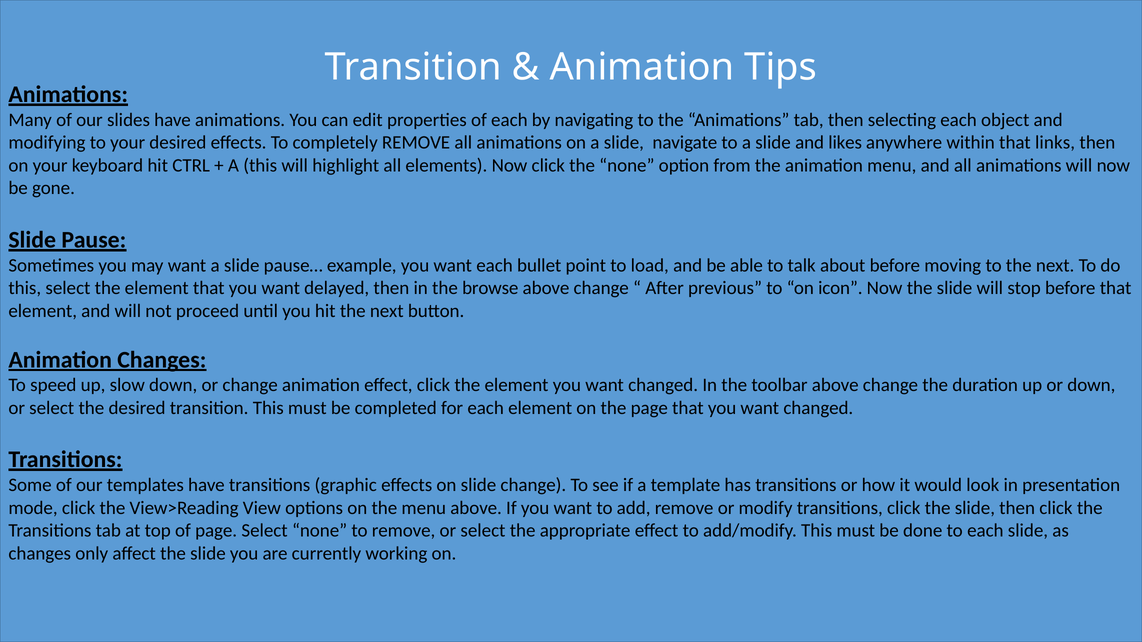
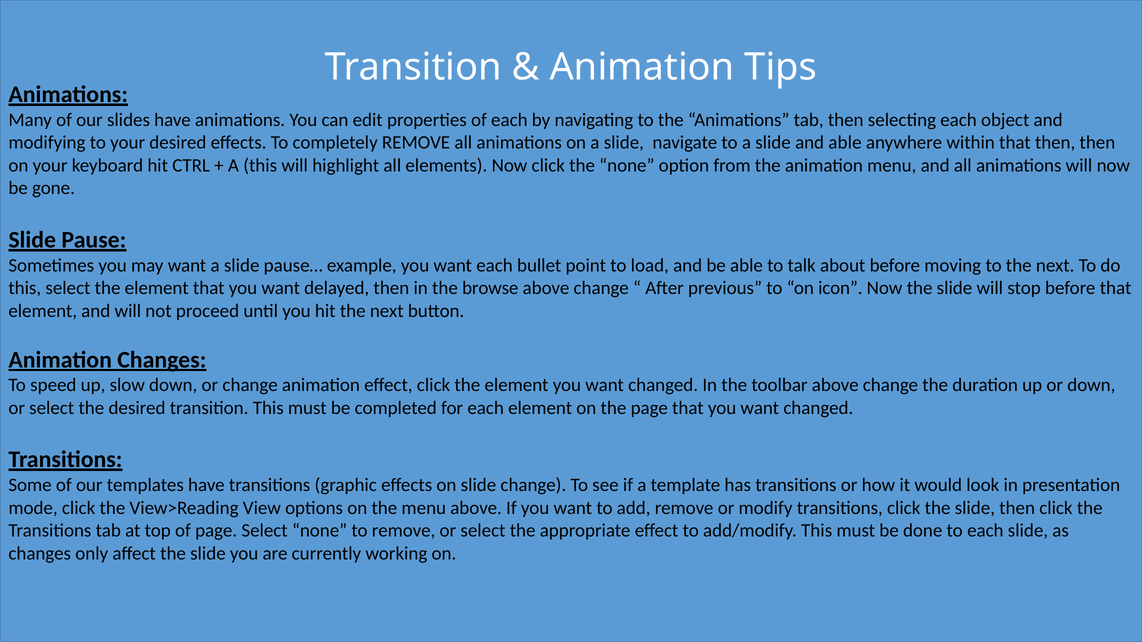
and likes: likes -> able (845, 143)
that links: links -> then (1055, 143)
